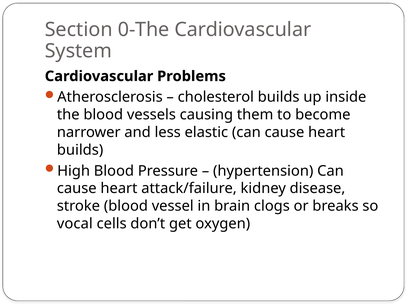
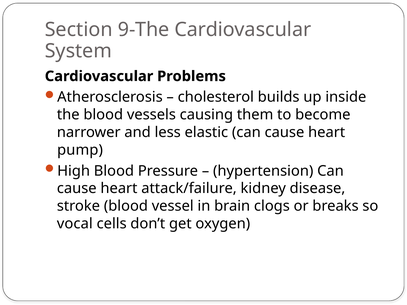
0-The: 0-The -> 9-The (144, 30)
builds: builds -> pump (80, 150)
